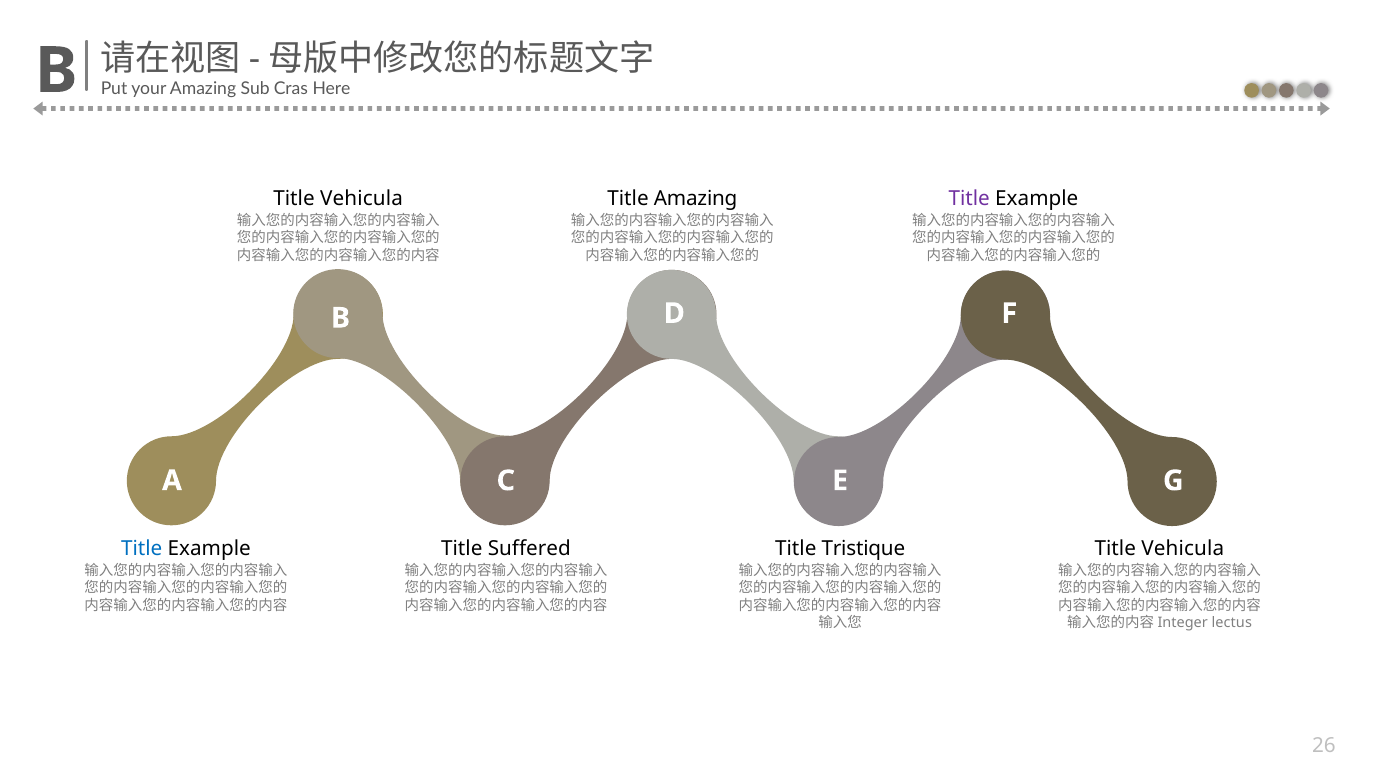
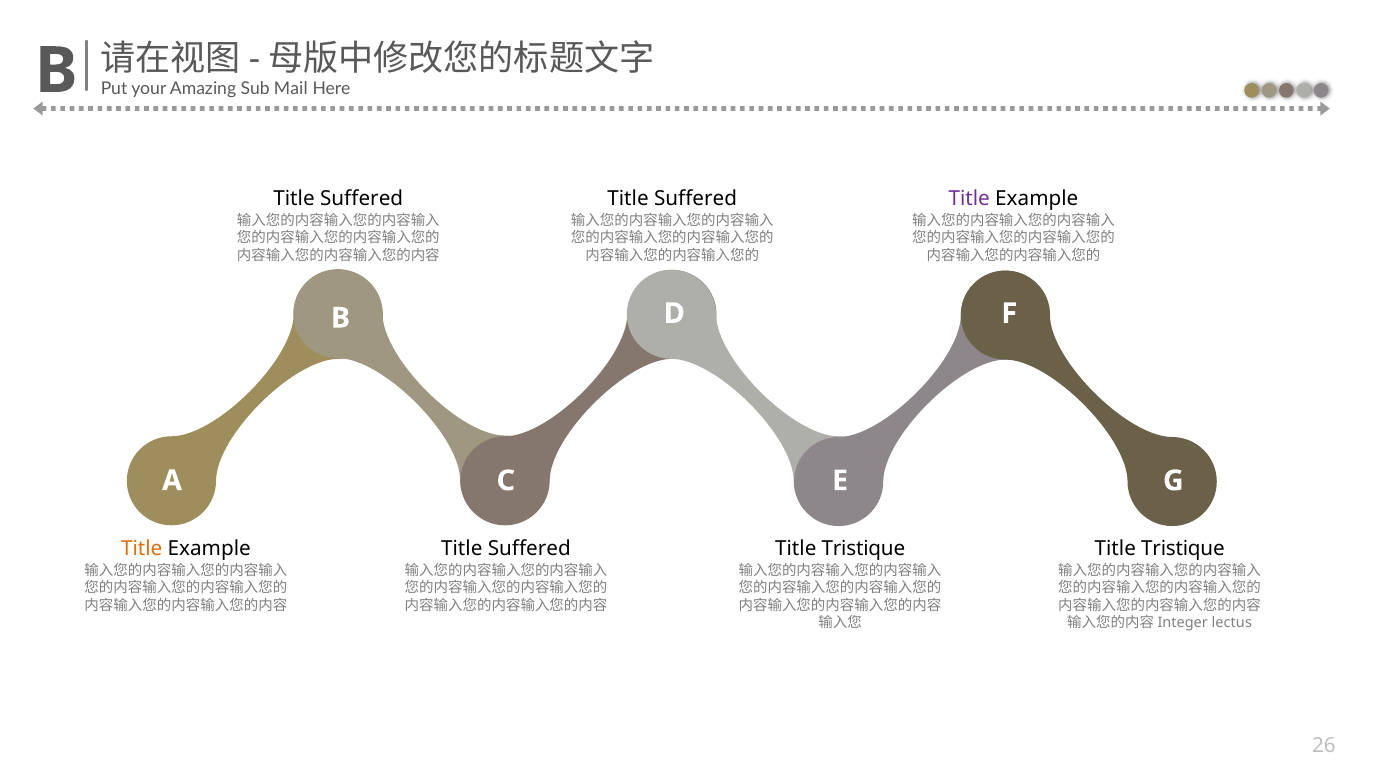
Cras: Cras -> Mail (291, 88)
Vehicula: Vehicula -> Suffered (362, 199)
Amazing: Amazing -> Suffered (696, 199)
Title colour: blue -> orange (142, 549)
Vehicula: Vehicula -> Tristique (1183, 549)
